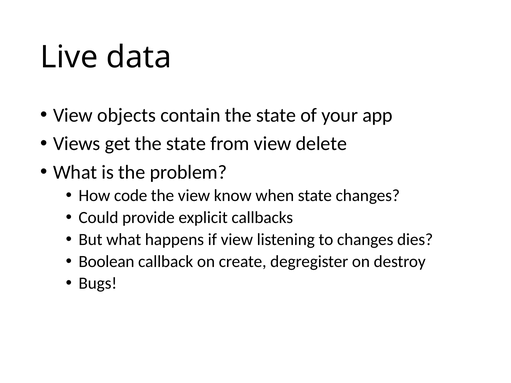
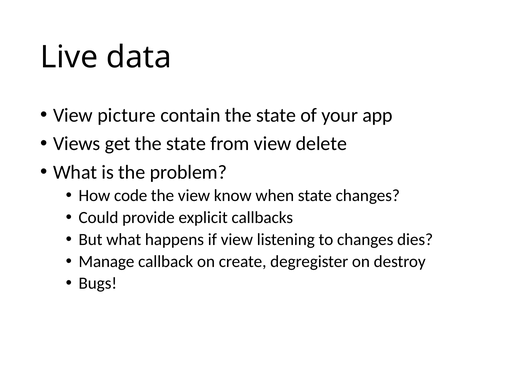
objects: objects -> picture (127, 115)
Boolean: Boolean -> Manage (106, 262)
